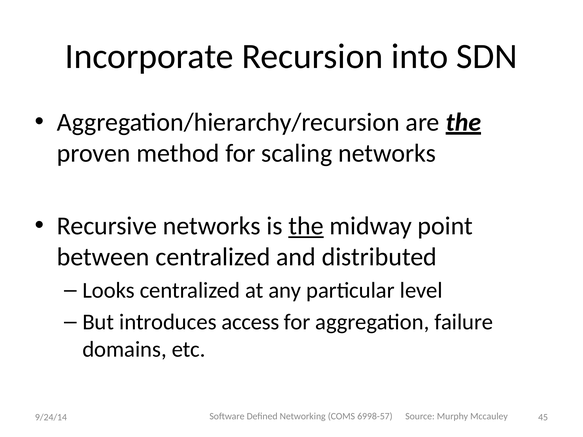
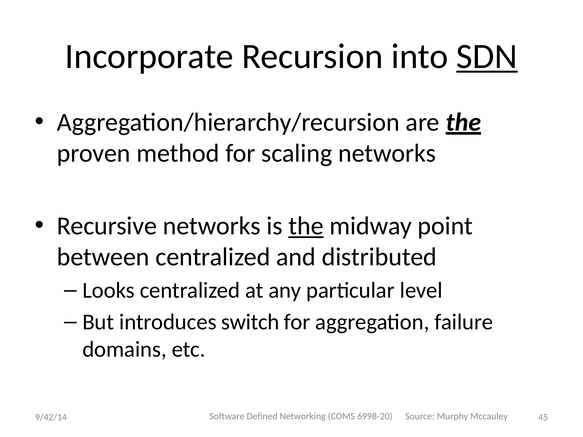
SDN underline: none -> present (487, 56)
access: access -> switch (250, 322)
6998-57: 6998-57 -> 6998-20 (375, 416)
9/24/14: 9/24/14 -> 9/42/14 (51, 418)
